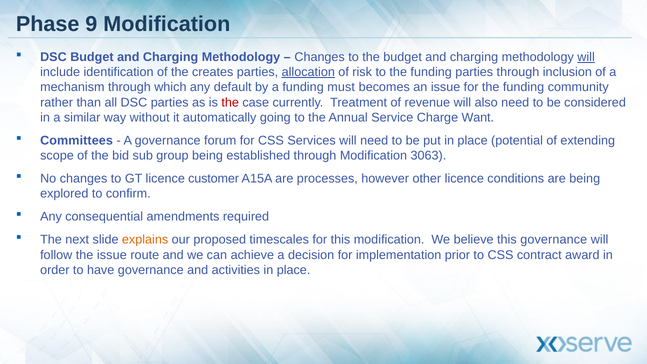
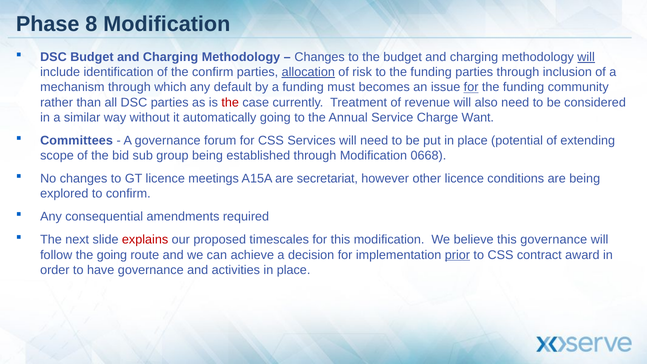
9: 9 -> 8 (91, 24)
the creates: creates -> confirm (213, 72)
for underline: none -> present (471, 87)
3063: 3063 -> 0668 (428, 156)
customer: customer -> meetings (214, 179)
processes: processes -> secretariat (327, 179)
explains colour: orange -> red (145, 240)
the issue: issue -> going (112, 255)
prior underline: none -> present (457, 255)
